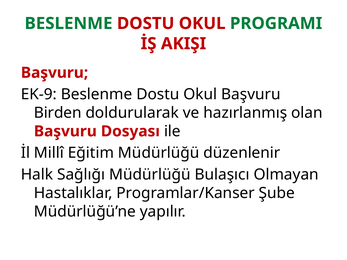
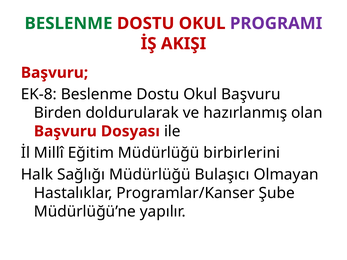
PROGRAMI colour: green -> purple (276, 23)
EK-9: EK-9 -> EK-8 (39, 94)
düzenlenir: düzenlenir -> birbirlerini (242, 153)
